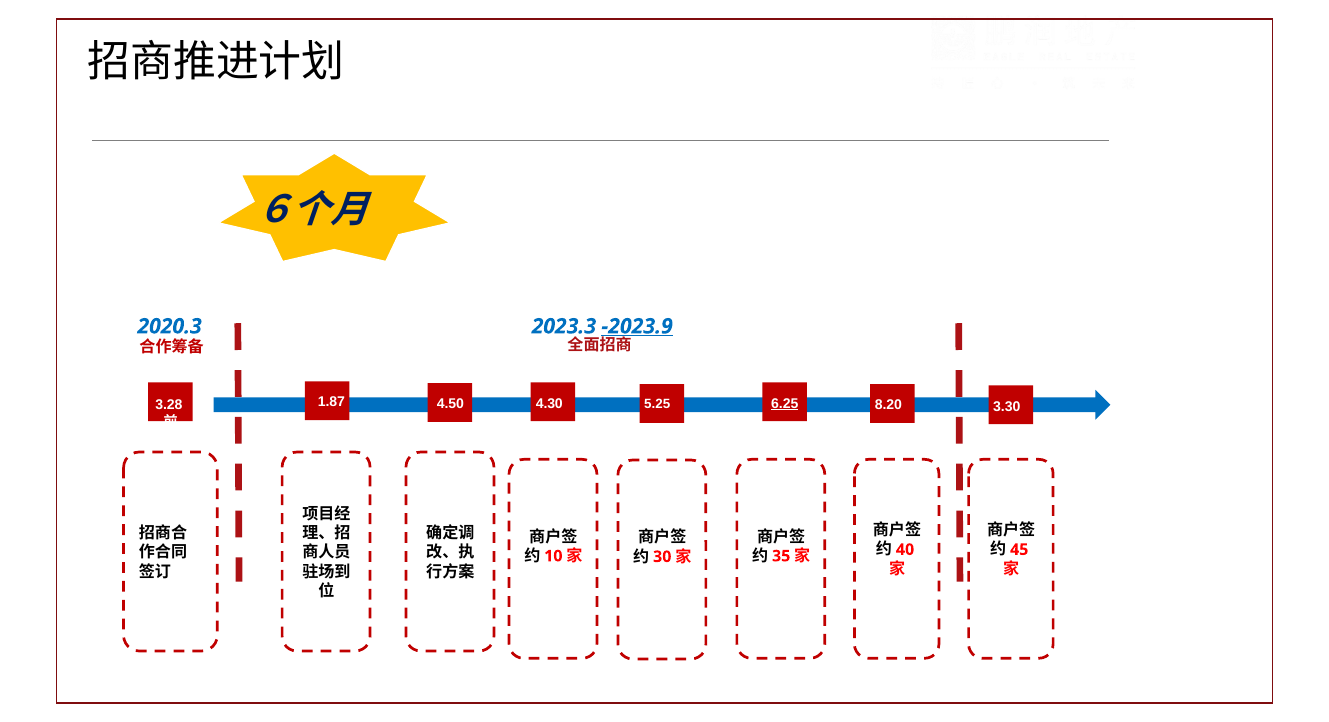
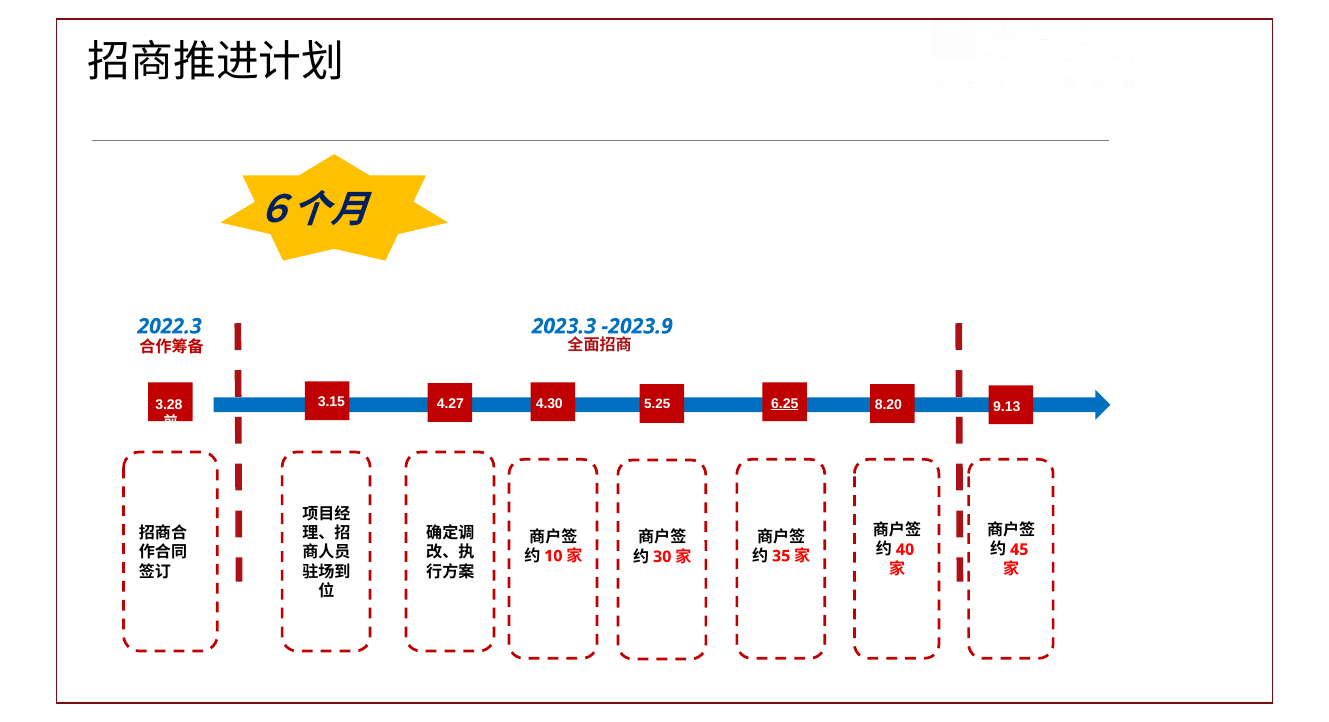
2020.3: 2020.3 -> 2022.3 (170, 326)
-2023.9 underline: present -> none (637, 326)
1.87: 1.87 -> 3.15 (331, 402)
4.50: 4.50 -> 4.27 (450, 404)
3.30: 3.30 -> 9.13 (1007, 406)
